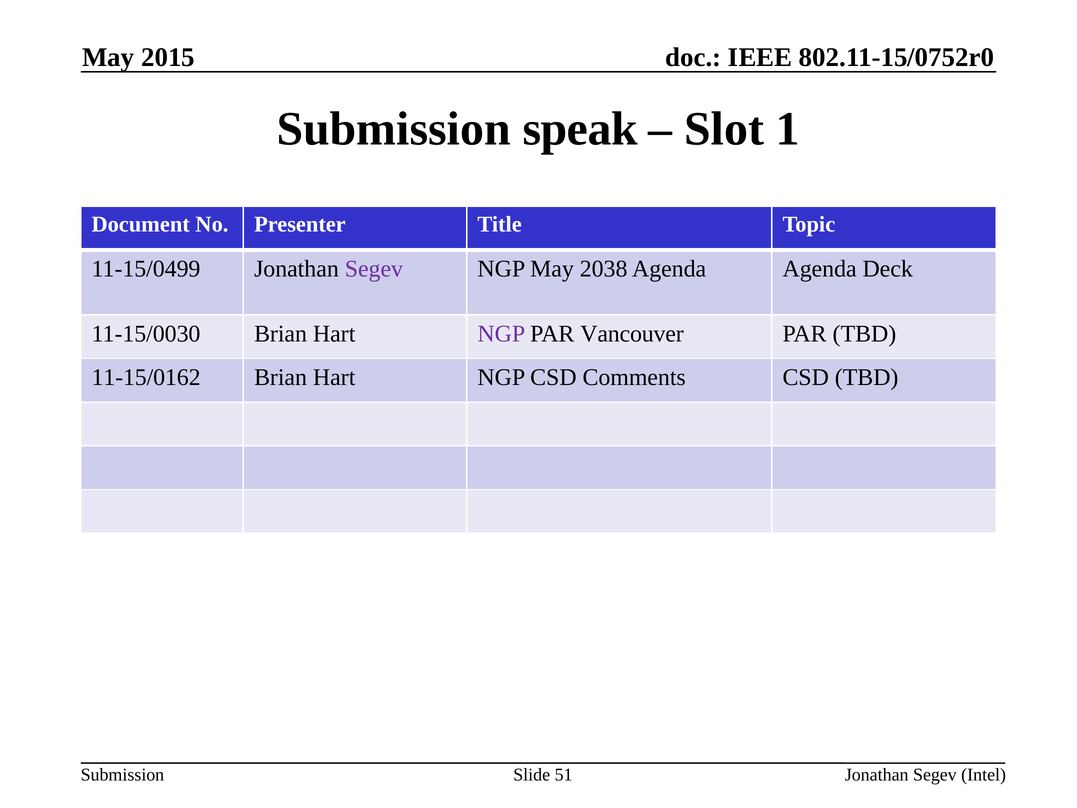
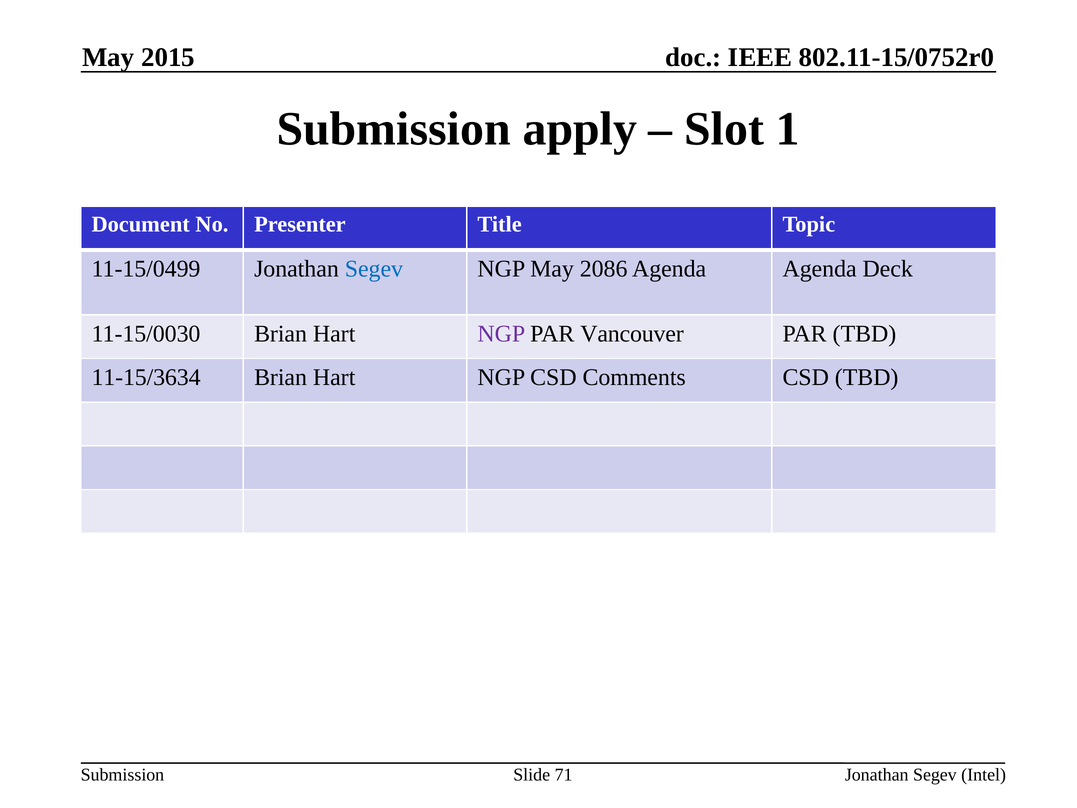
speak: speak -> apply (580, 129)
Segev colour: purple -> blue (374, 269)
2038: 2038 -> 2086 (604, 269)
11-15/0162: 11-15/0162 -> 11-15/3634 (146, 377)
51: 51 -> 71 (564, 775)
